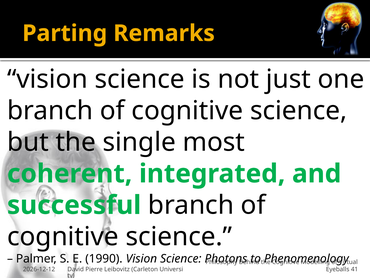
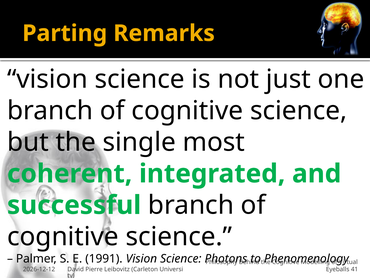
1990: 1990 -> 1991 (104, 258)
